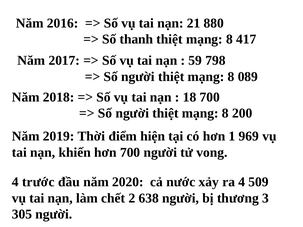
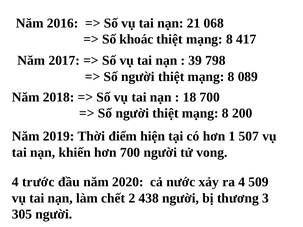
880: 880 -> 068 (214, 23)
thanh: thanh -> khoác (136, 39)
59: 59 -> 39 (195, 61)
969: 969 -> 507 (249, 136)
638: 638 -> 438 (149, 198)
